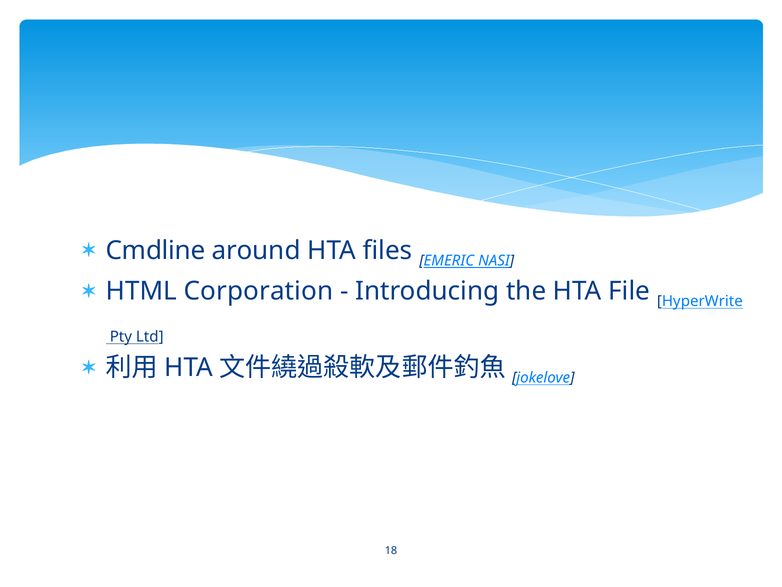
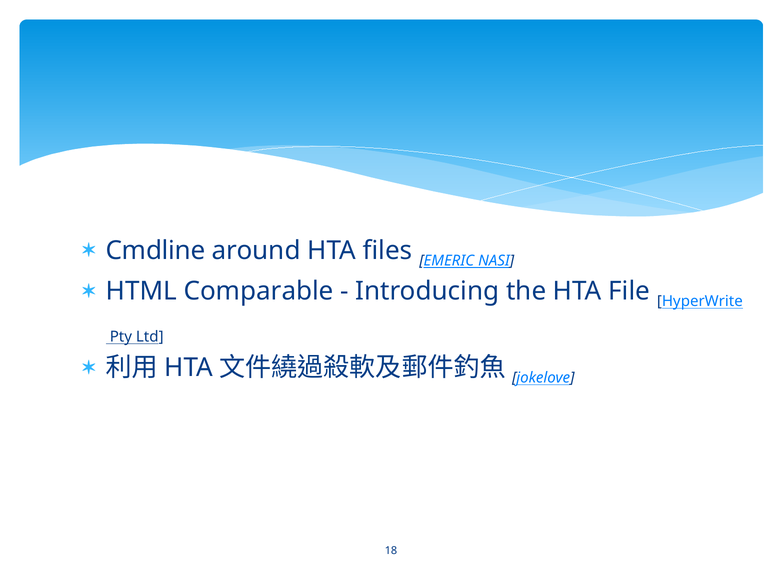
Corporation: Corporation -> Comparable (259, 291)
